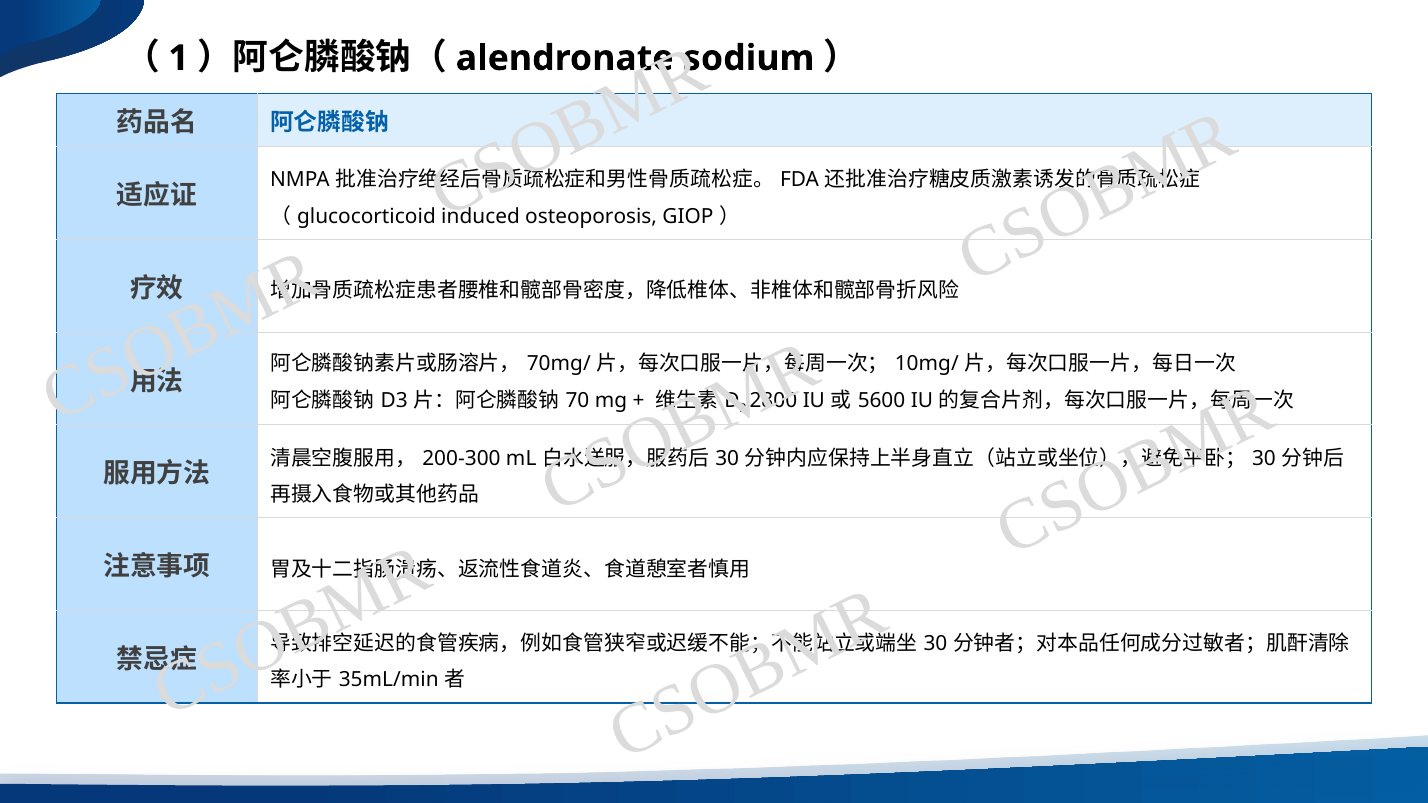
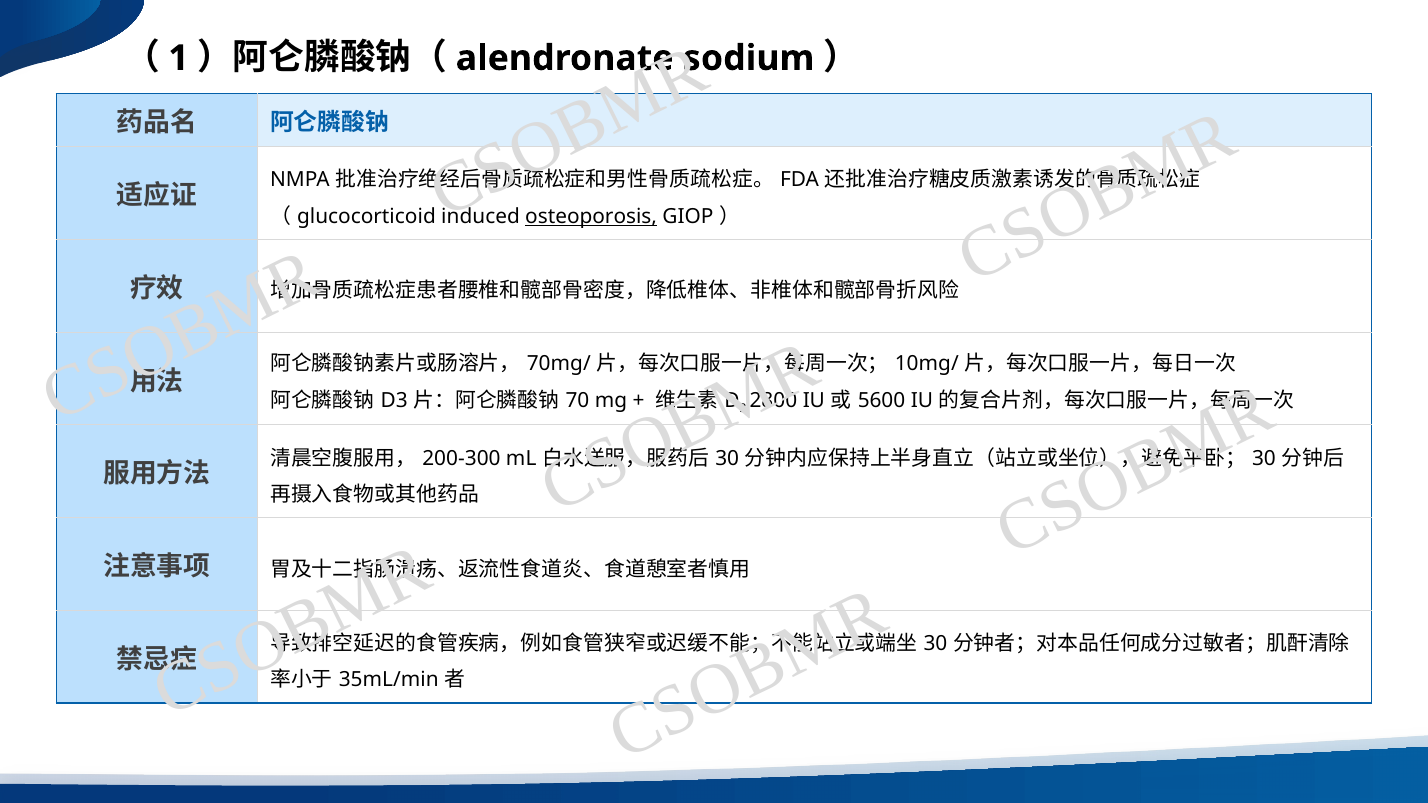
osteoporosis underline: none -> present (591, 217)
